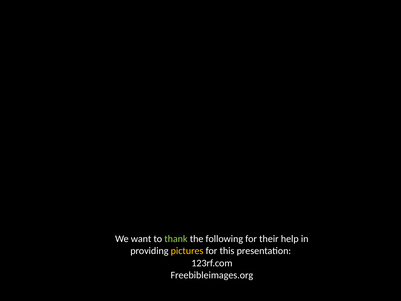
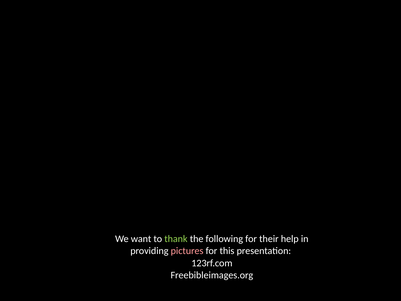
pictures colour: yellow -> pink (187, 251)
